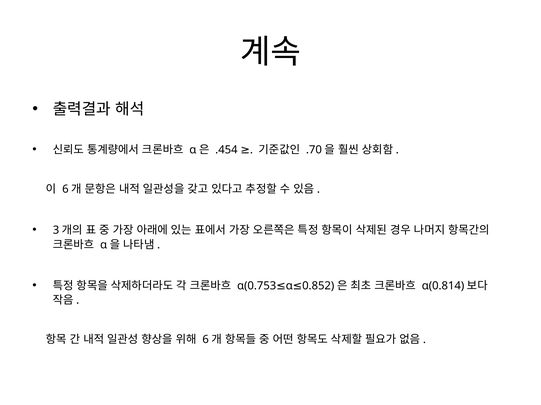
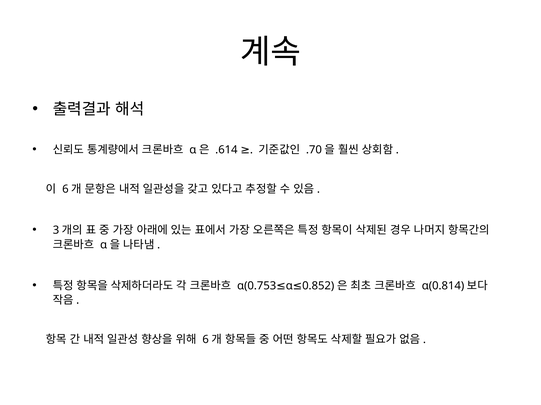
.454: .454 -> .614 (226, 150)
